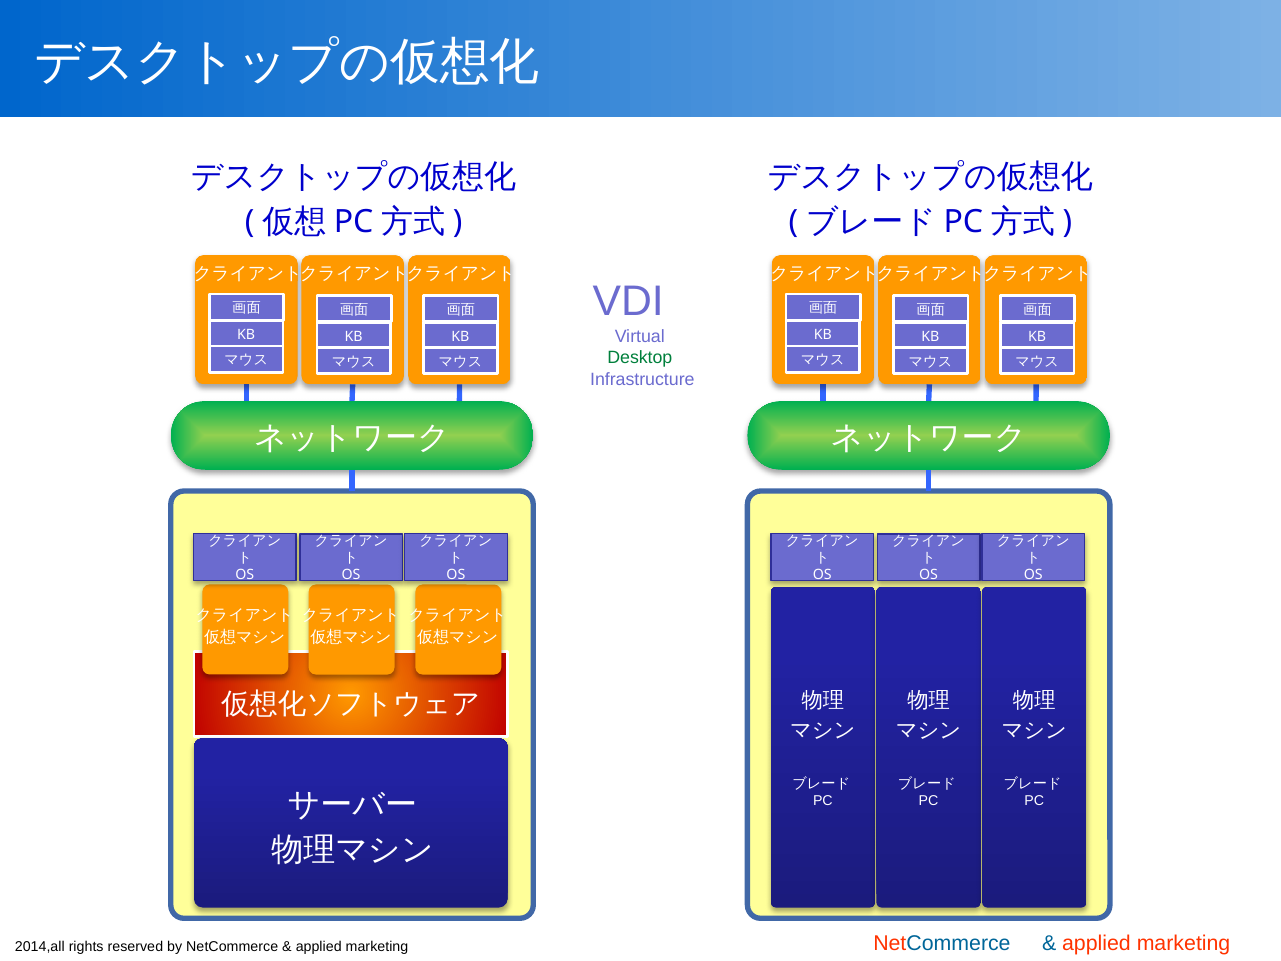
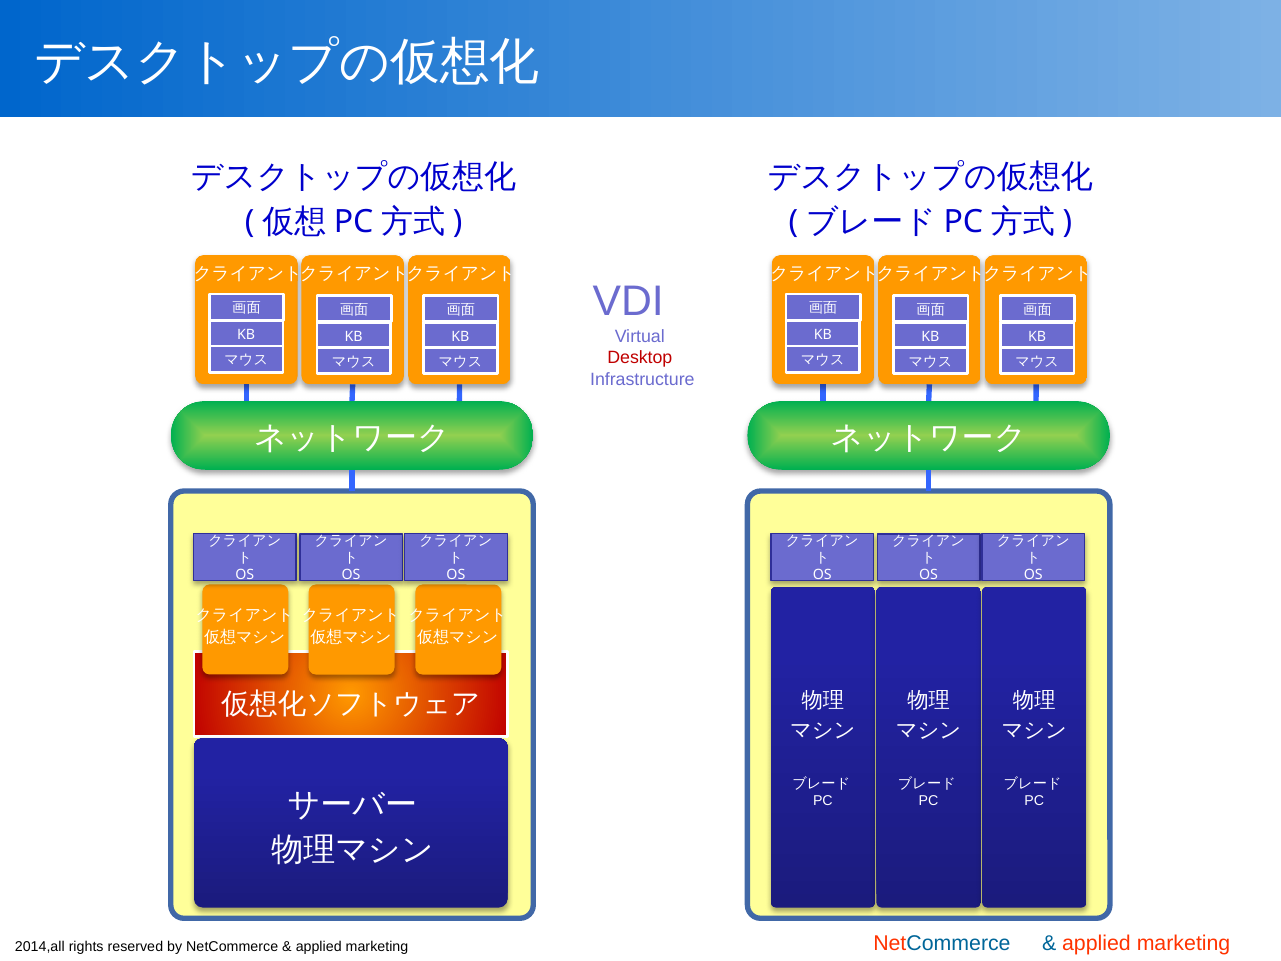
Desktop colour: green -> red (640, 358)
